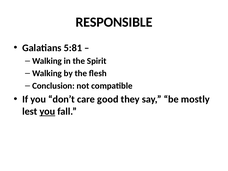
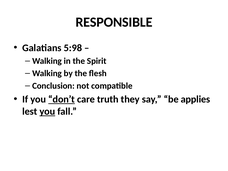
5:81: 5:81 -> 5:98 (73, 48)
don’t underline: none -> present (62, 99)
good: good -> truth (108, 99)
mostly: mostly -> applies (195, 99)
